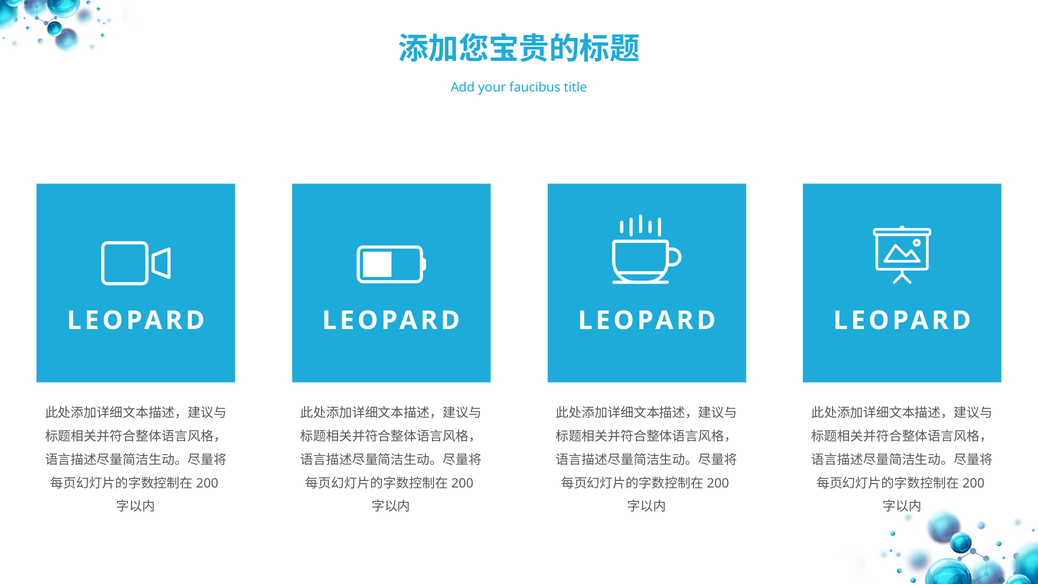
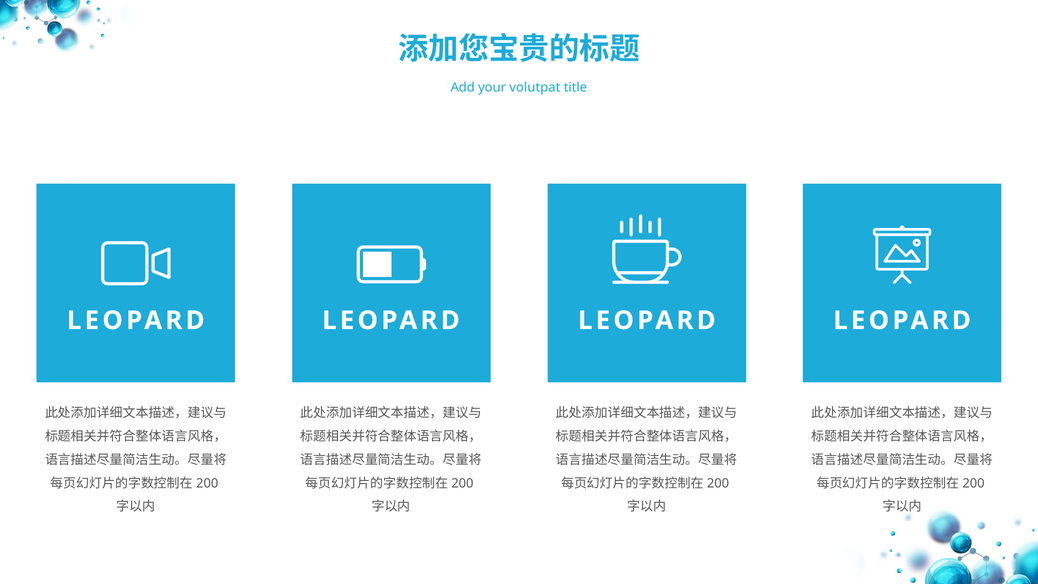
faucibus: faucibus -> volutpat (535, 88)
